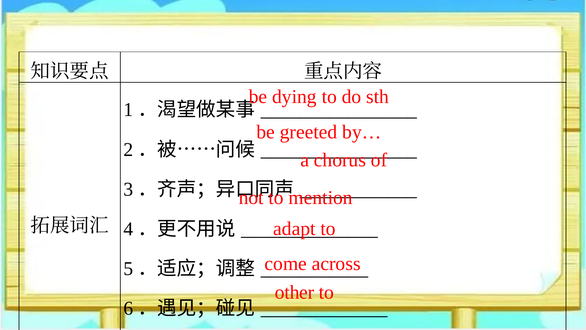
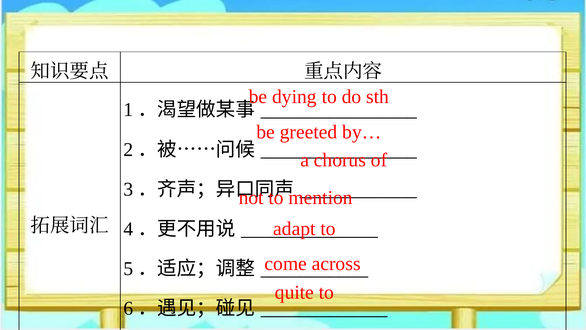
other: other -> quite (294, 292)
